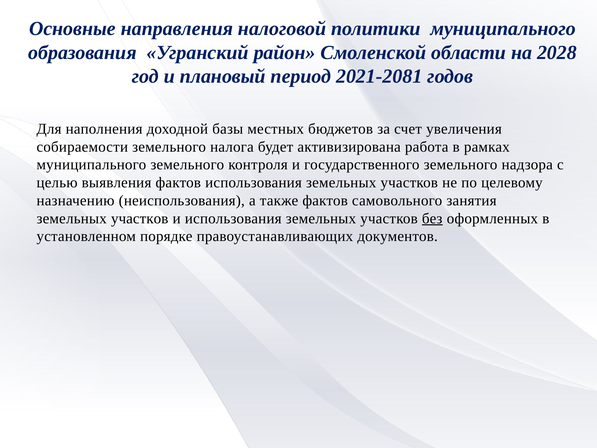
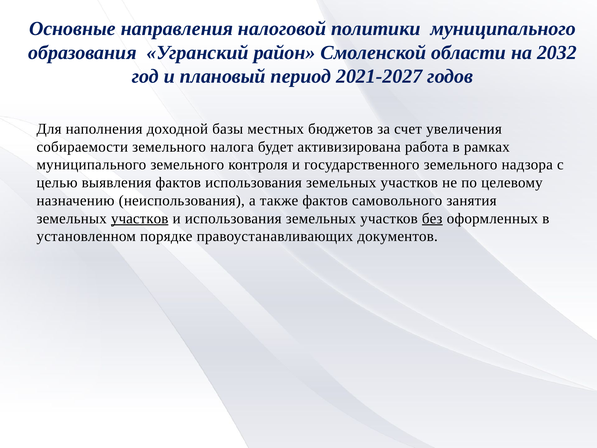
2028: 2028 -> 2032 (557, 52)
2021-2081: 2021-2081 -> 2021-2027 (379, 76)
участков underline: none -> present (140, 218)
